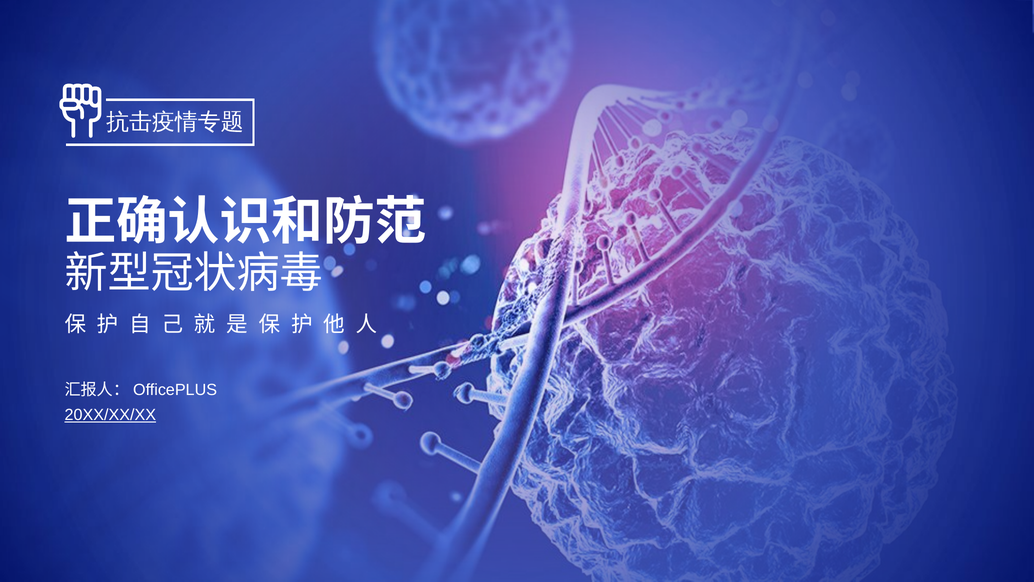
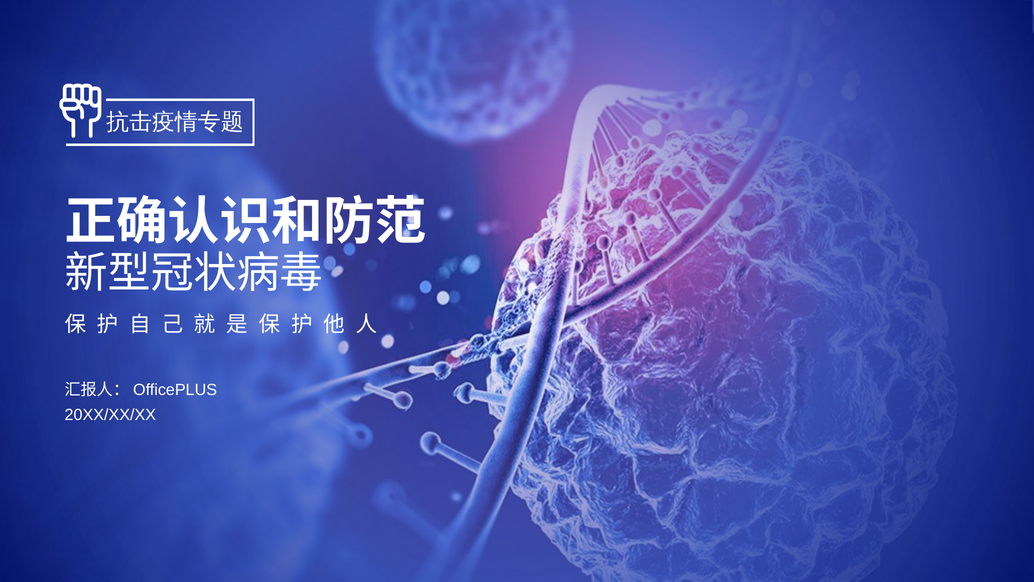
20XX/XX/XX underline: present -> none (110, 415)
